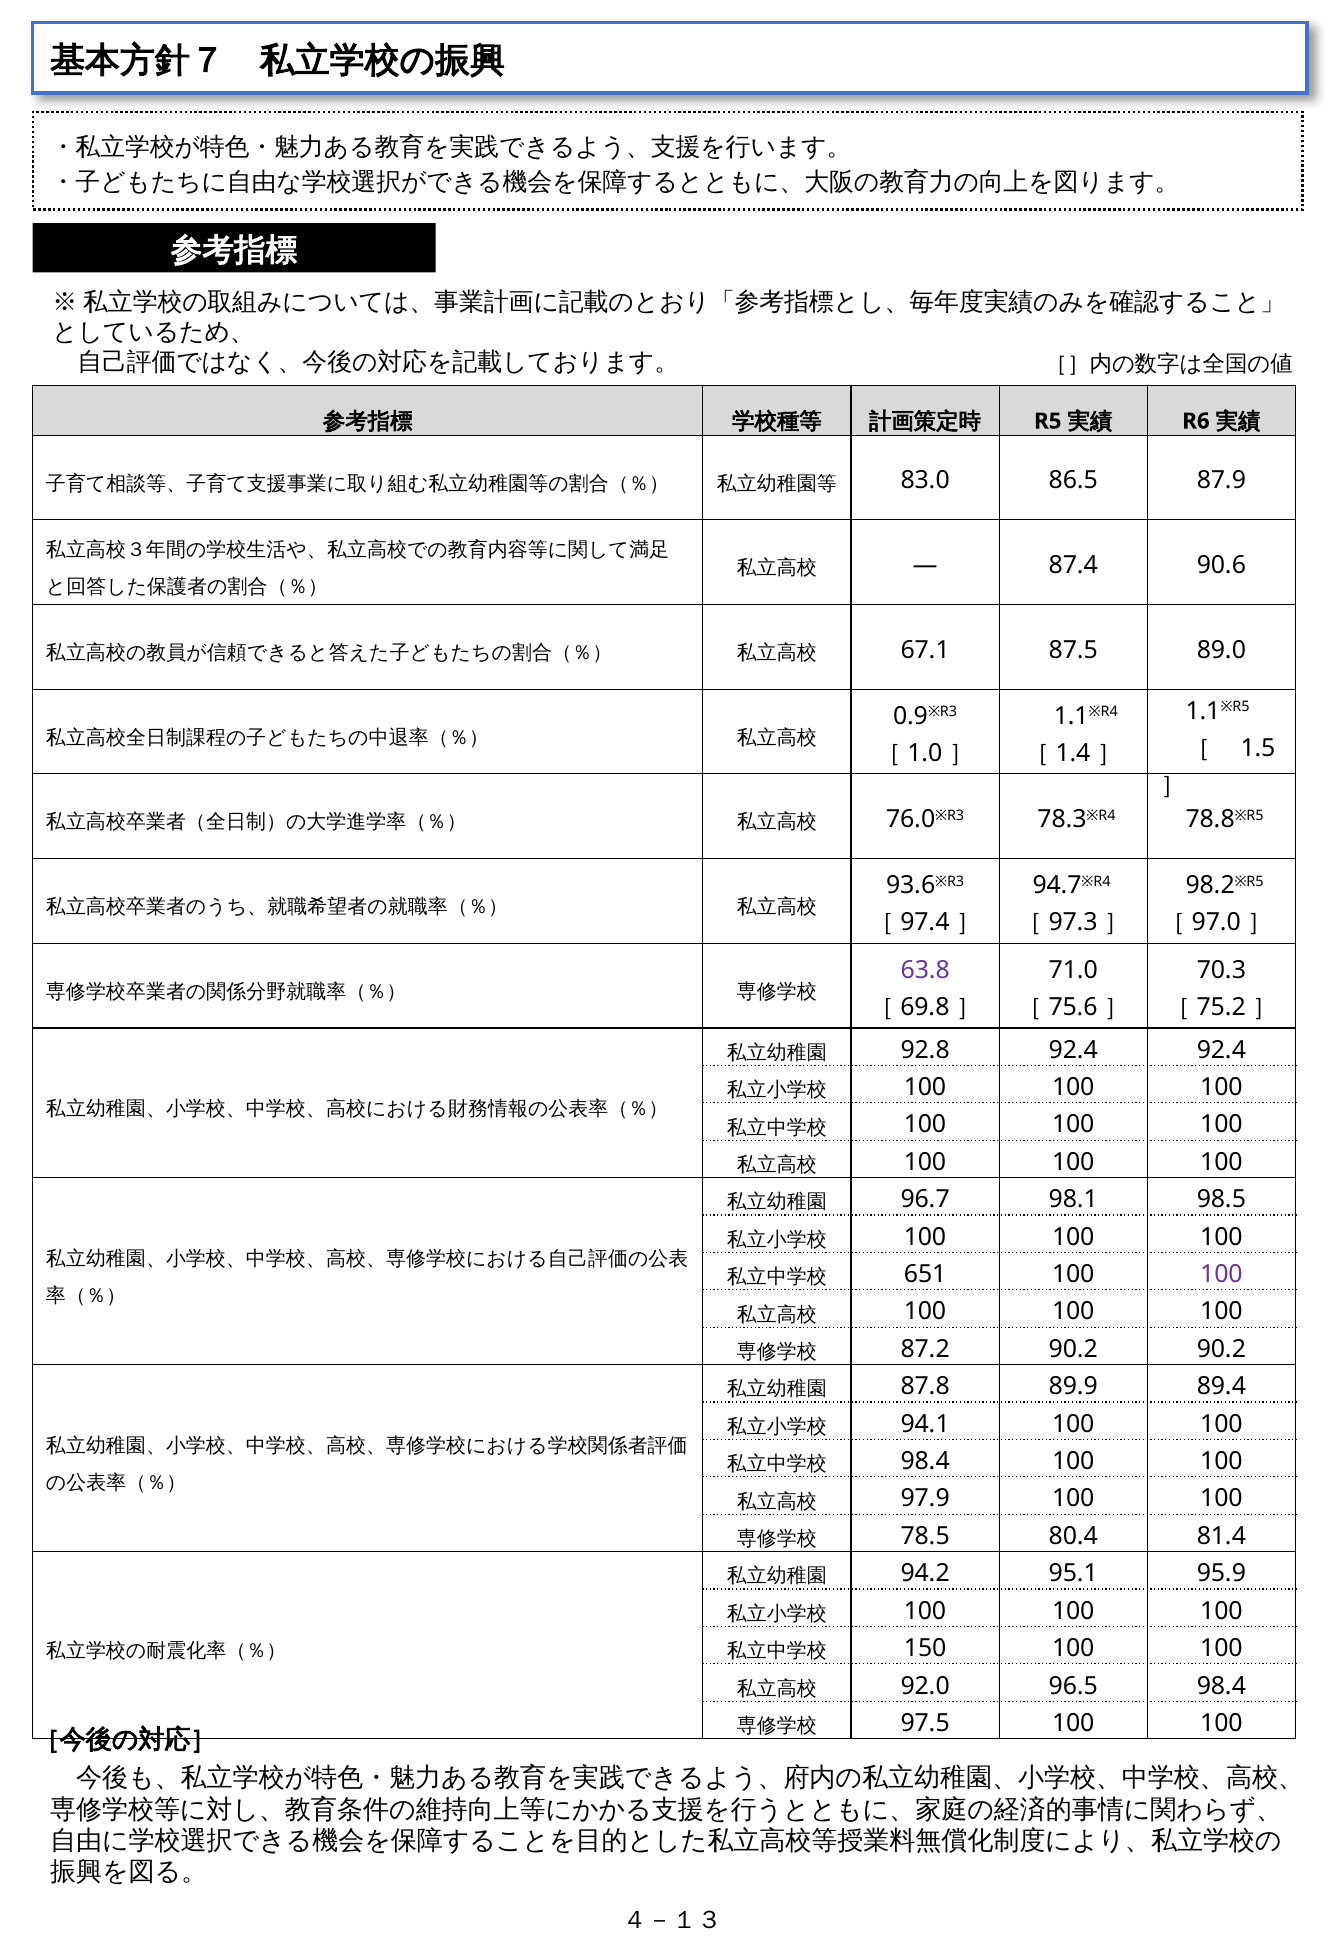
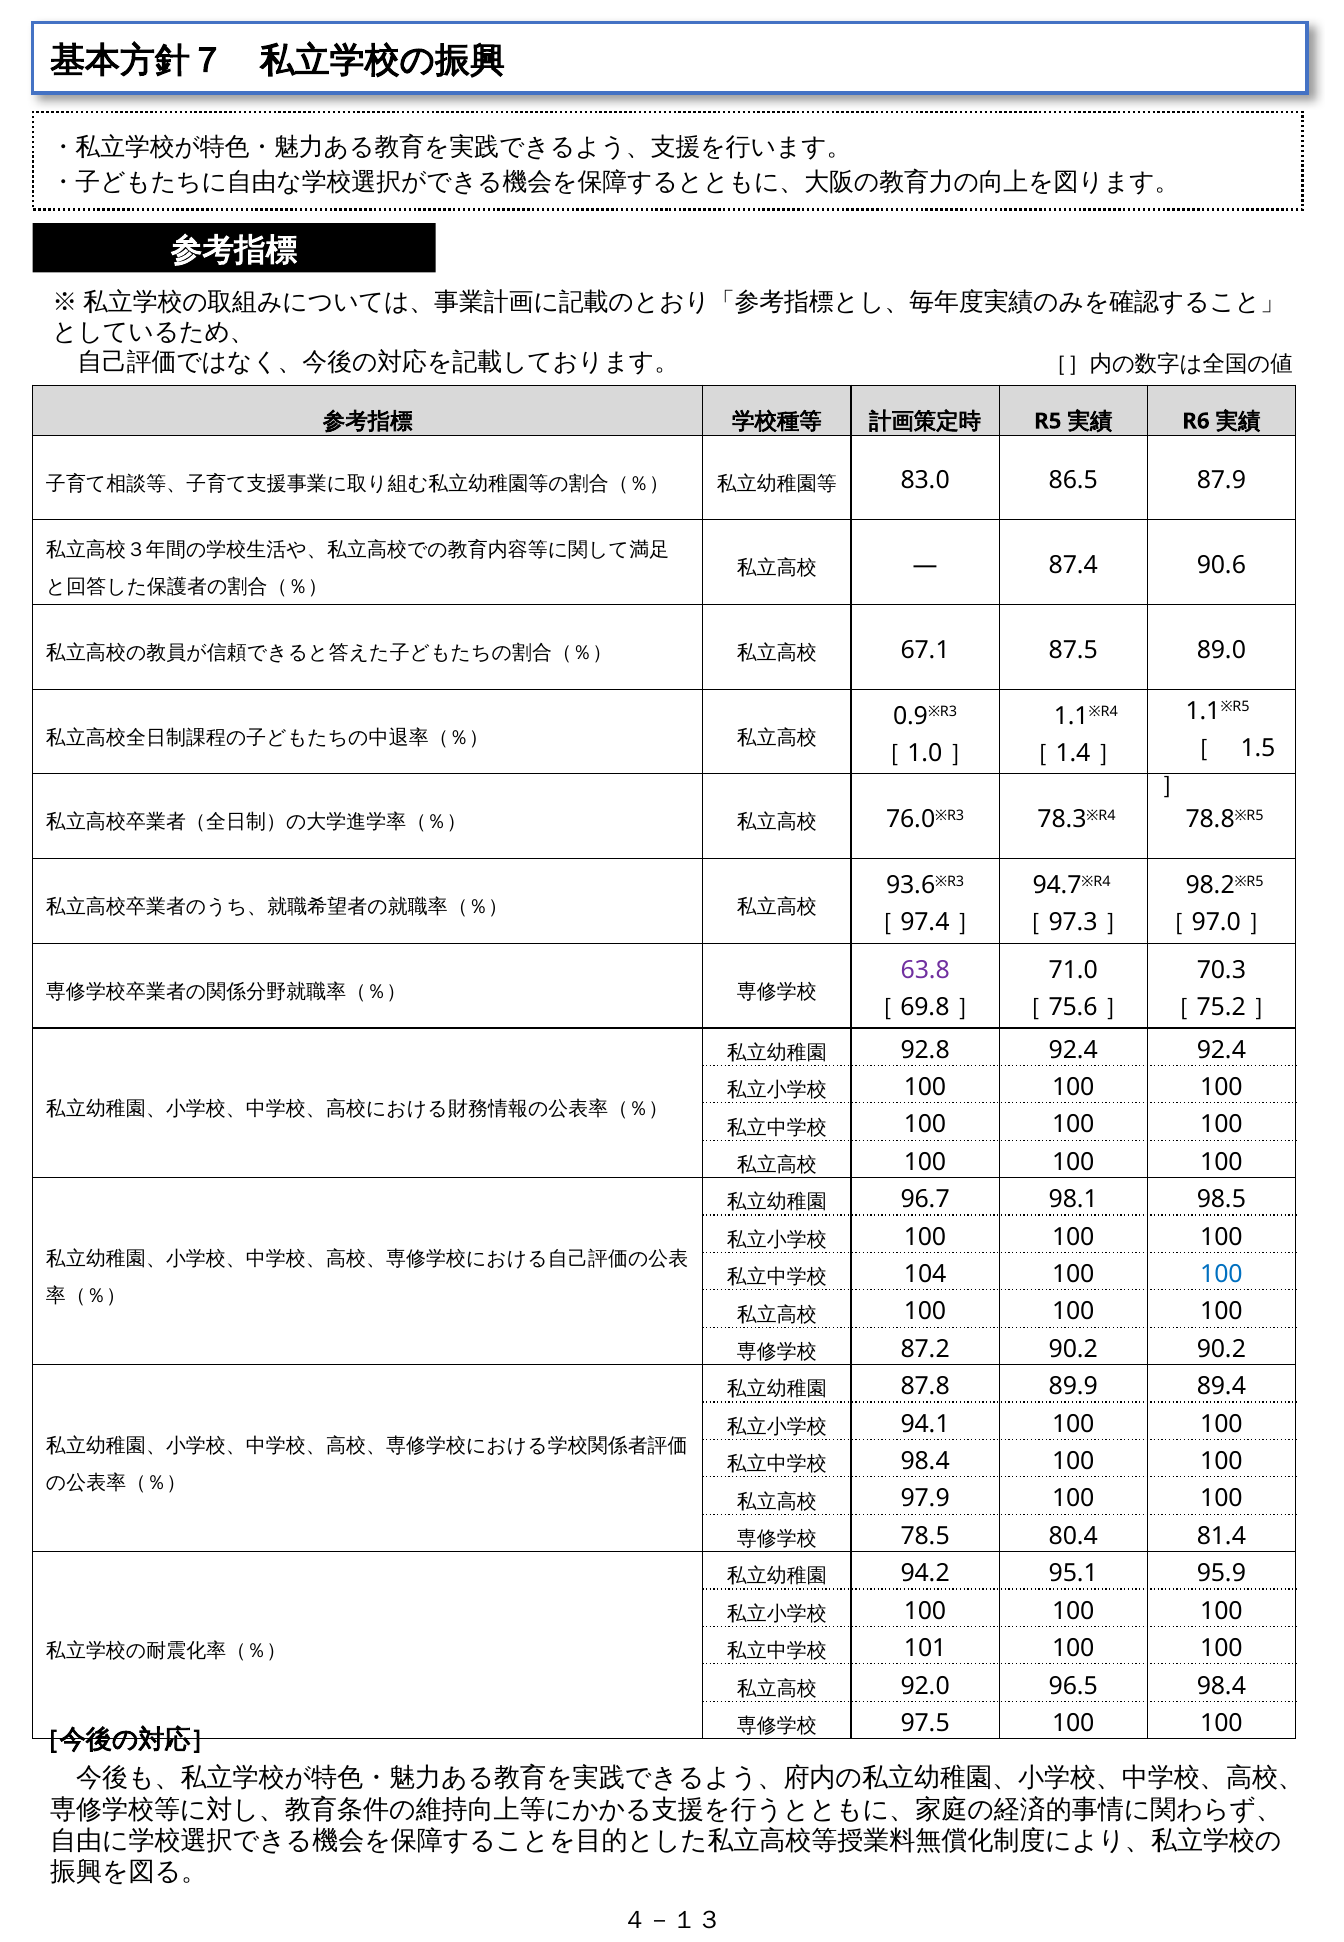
651: 651 -> 104 (925, 1274)
100 colour: purple -> blue (1221, 1274)
150: 150 -> 101 (925, 1648)
